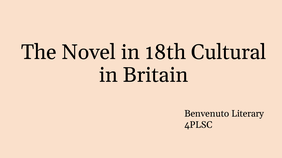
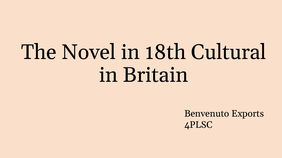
Literary: Literary -> Exports (248, 114)
